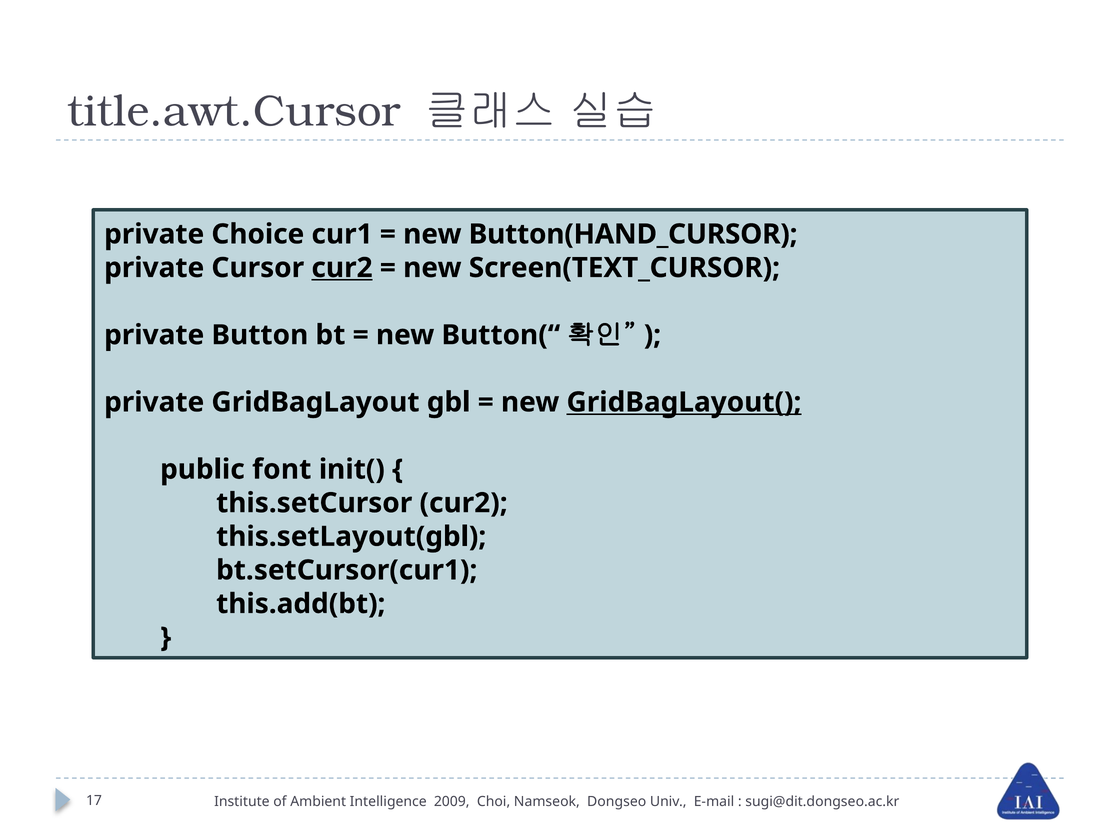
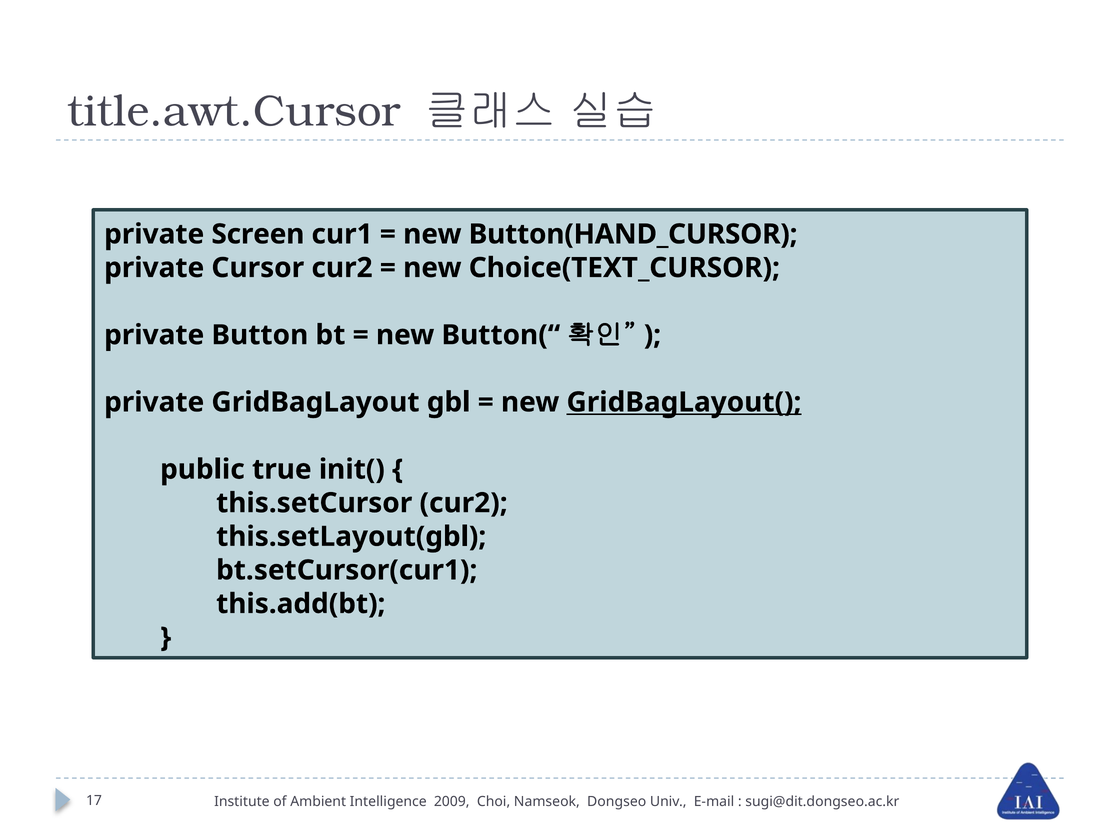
Choice: Choice -> Screen (258, 234)
cur2 underline: present -> none (342, 268)
Screen(TEXT_CURSOR: Screen(TEXT_CURSOR -> Choice(TEXT_CURSOR (624, 268)
font: font -> true (282, 469)
